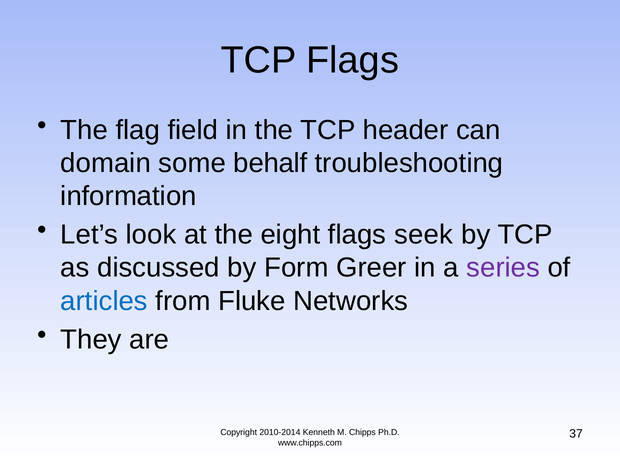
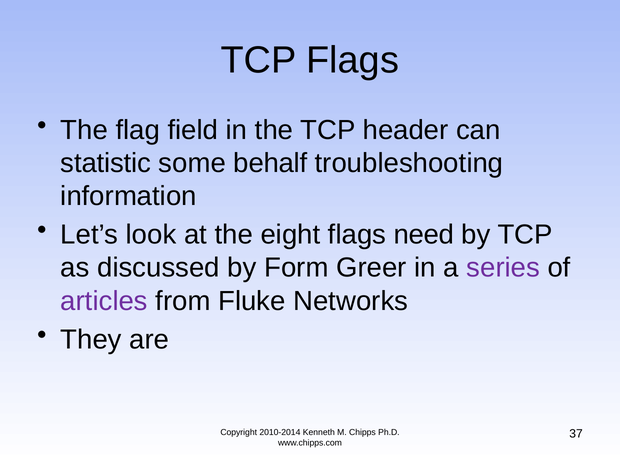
domain: domain -> statistic (106, 163)
seek: seek -> need (424, 235)
articles colour: blue -> purple (104, 301)
